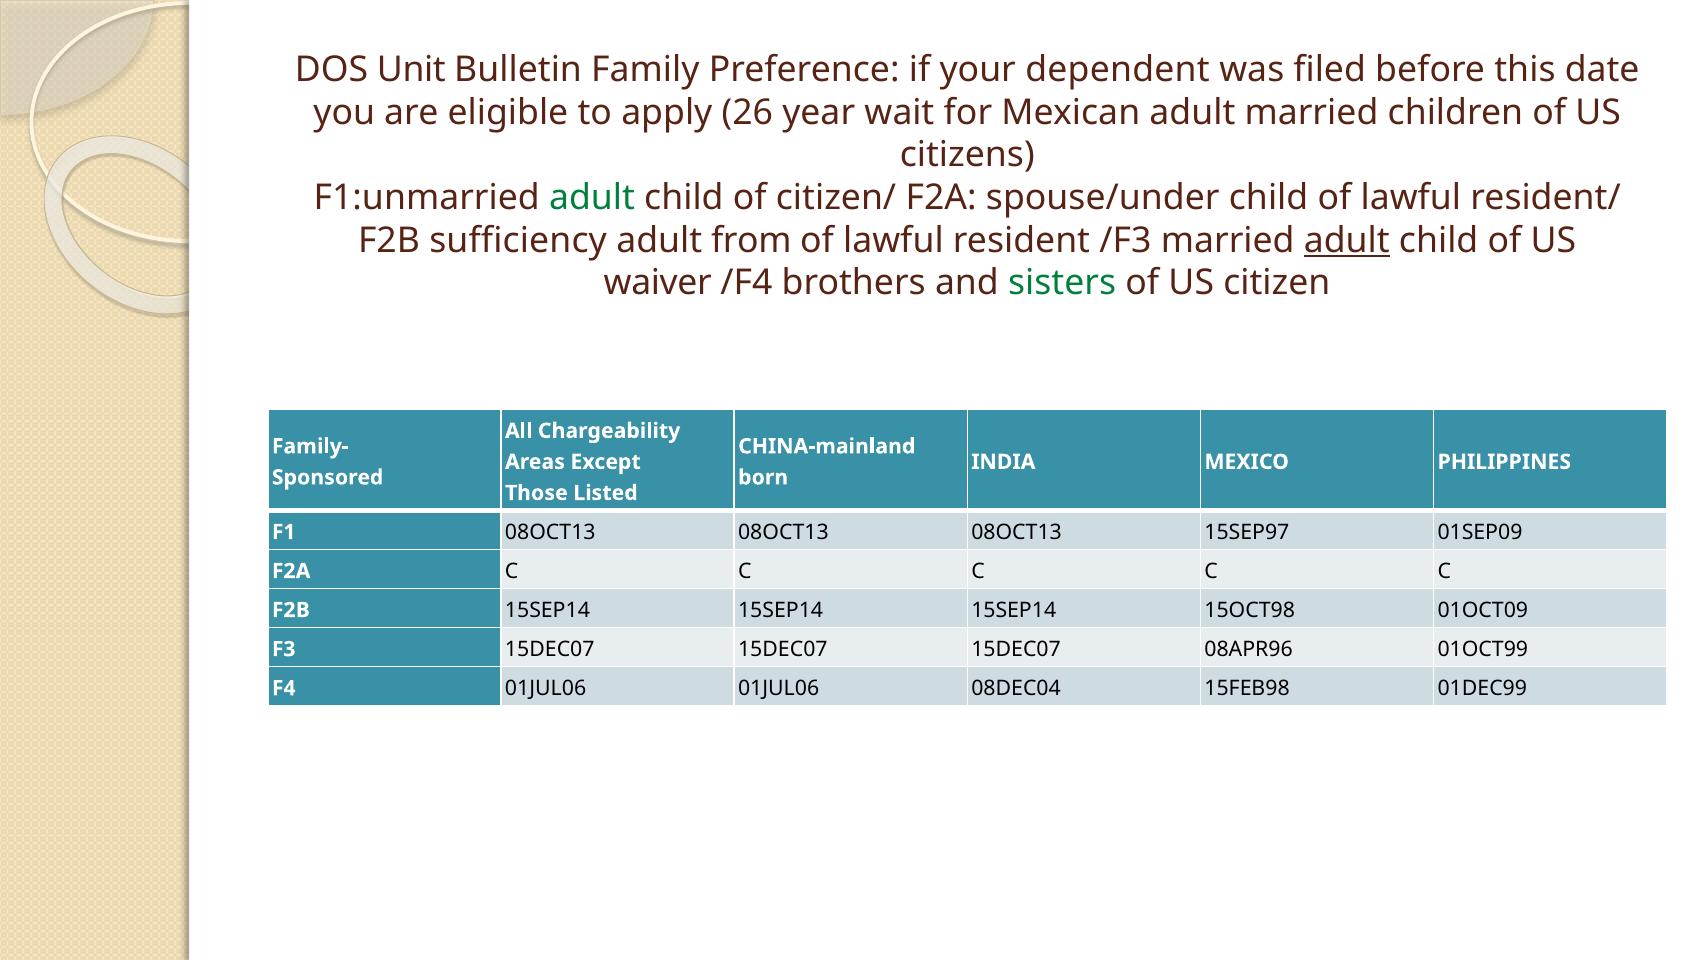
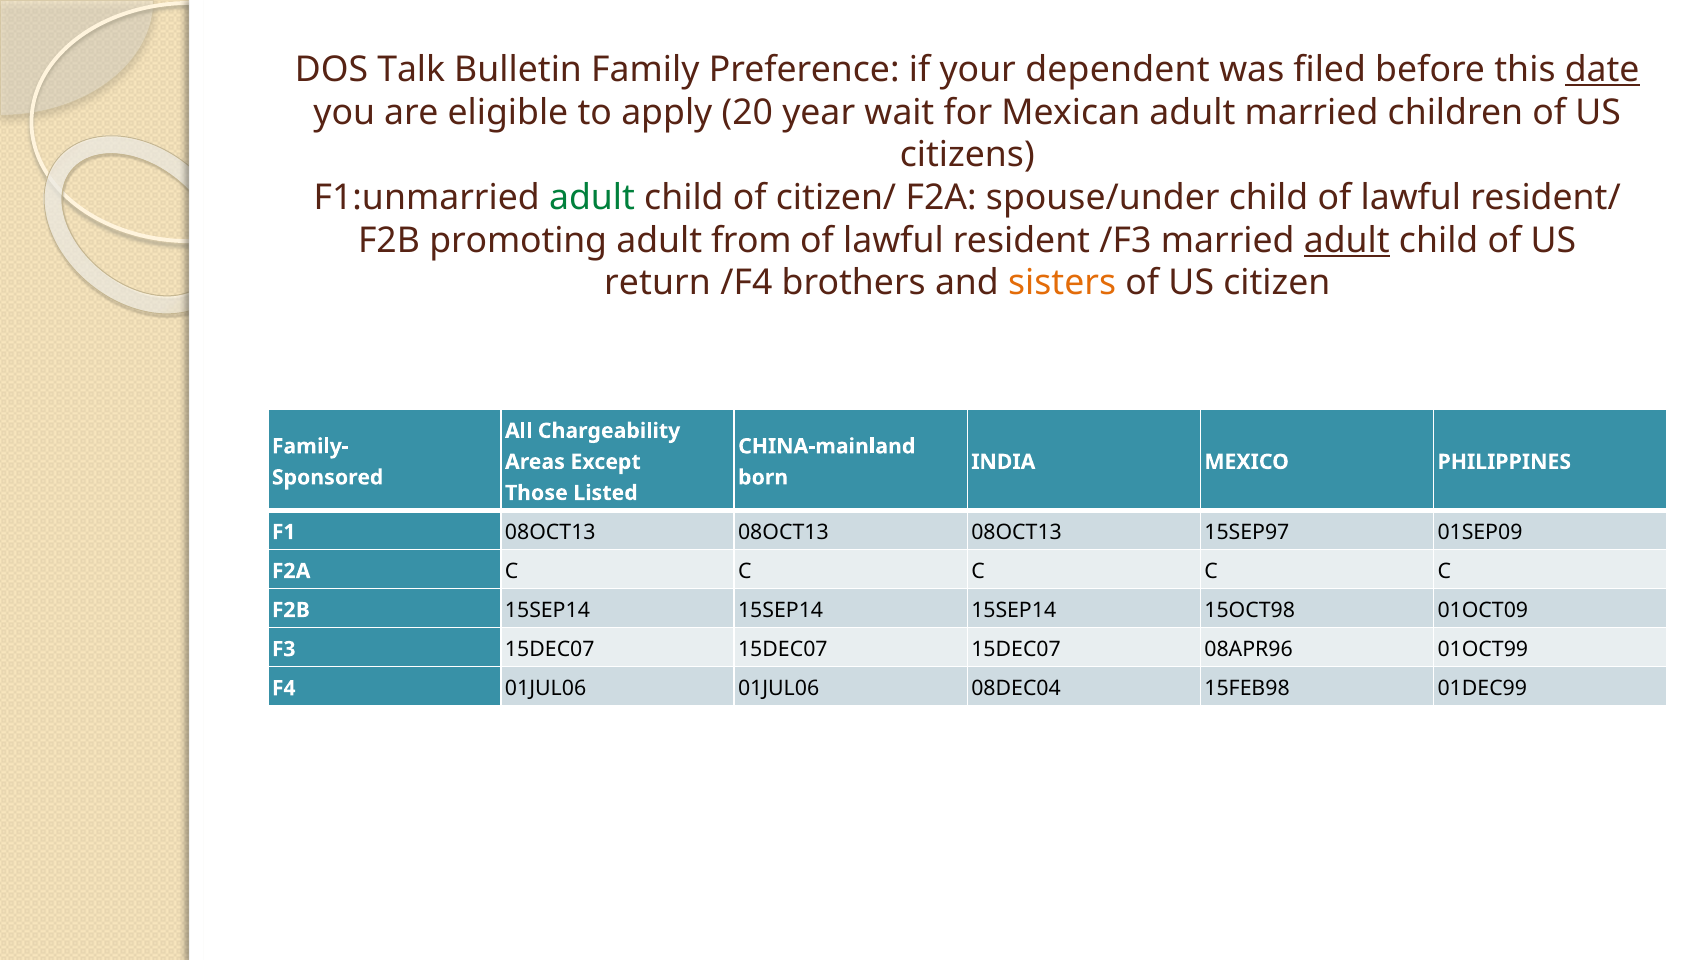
Unit: Unit -> Talk (411, 70)
date underline: none -> present (1602, 70)
26: 26 -> 20 (747, 112)
sufficiency: sufficiency -> promoting (518, 240)
waiver: waiver -> return (657, 283)
sisters colour: green -> orange (1062, 283)
